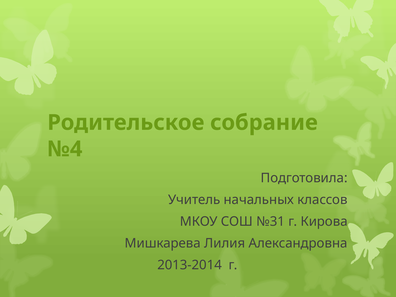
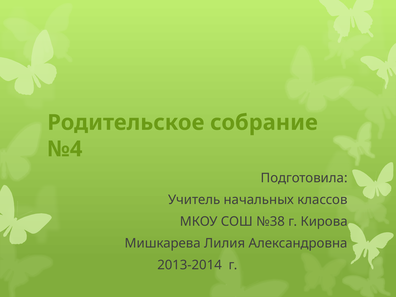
№31: №31 -> №38 (271, 221)
